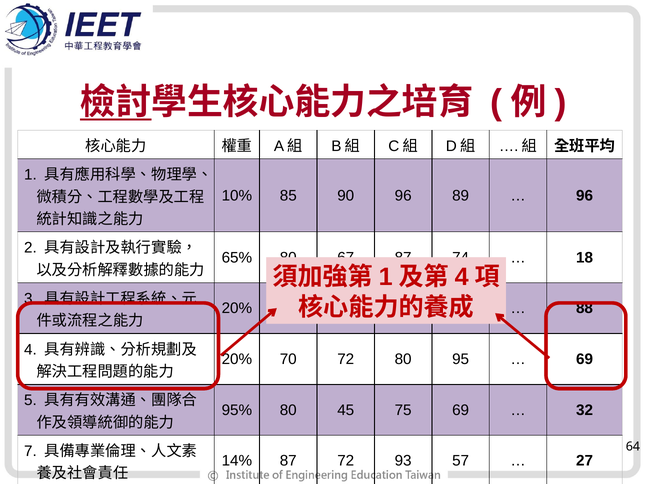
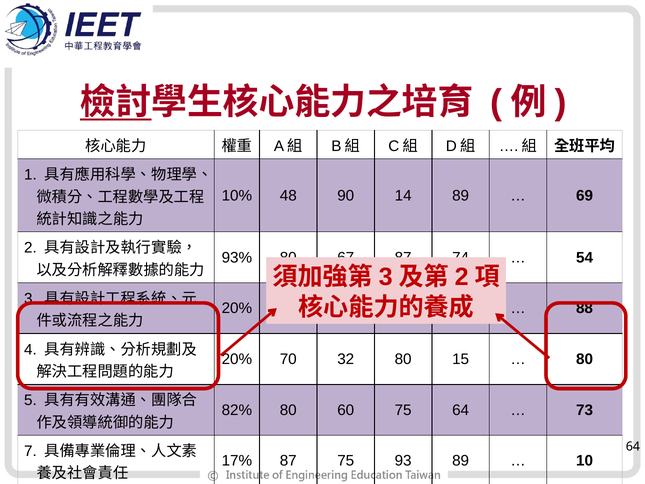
10% 85: 85 -> 48 (288, 196)
90 96: 96 -> 14 (403, 196)
96: 96 -> 69 (585, 196)
65%: 65% -> 93% (237, 257)
18: 18 -> 54 (585, 257)
1: 1 -> 3 (386, 277)
4: 4 -> 2 (462, 277)
70 72: 72 -> 32 (346, 359)
95: 95 -> 15 (461, 359)
69: 69 -> 80 (585, 359)
95%: 95% -> 82% (237, 410)
45: 45 -> 60 (346, 410)
75 69: 69 -> 64 (461, 410)
32: 32 -> 73 (585, 410)
14%: 14% -> 17% (237, 461)
87 72: 72 -> 75 (346, 461)
93 57: 57 -> 89 (461, 461)
27: 27 -> 10 (585, 461)
